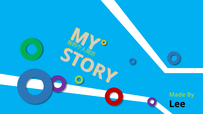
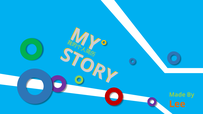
Lee colour: black -> orange (177, 104)
